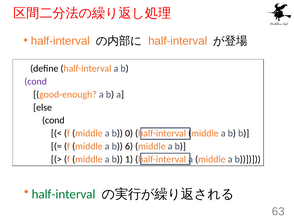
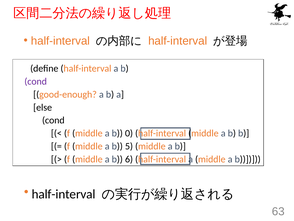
6: 6 -> 5 (129, 146)
1: 1 -> 6 (129, 159)
half-interval colour: green -> black (64, 194)
